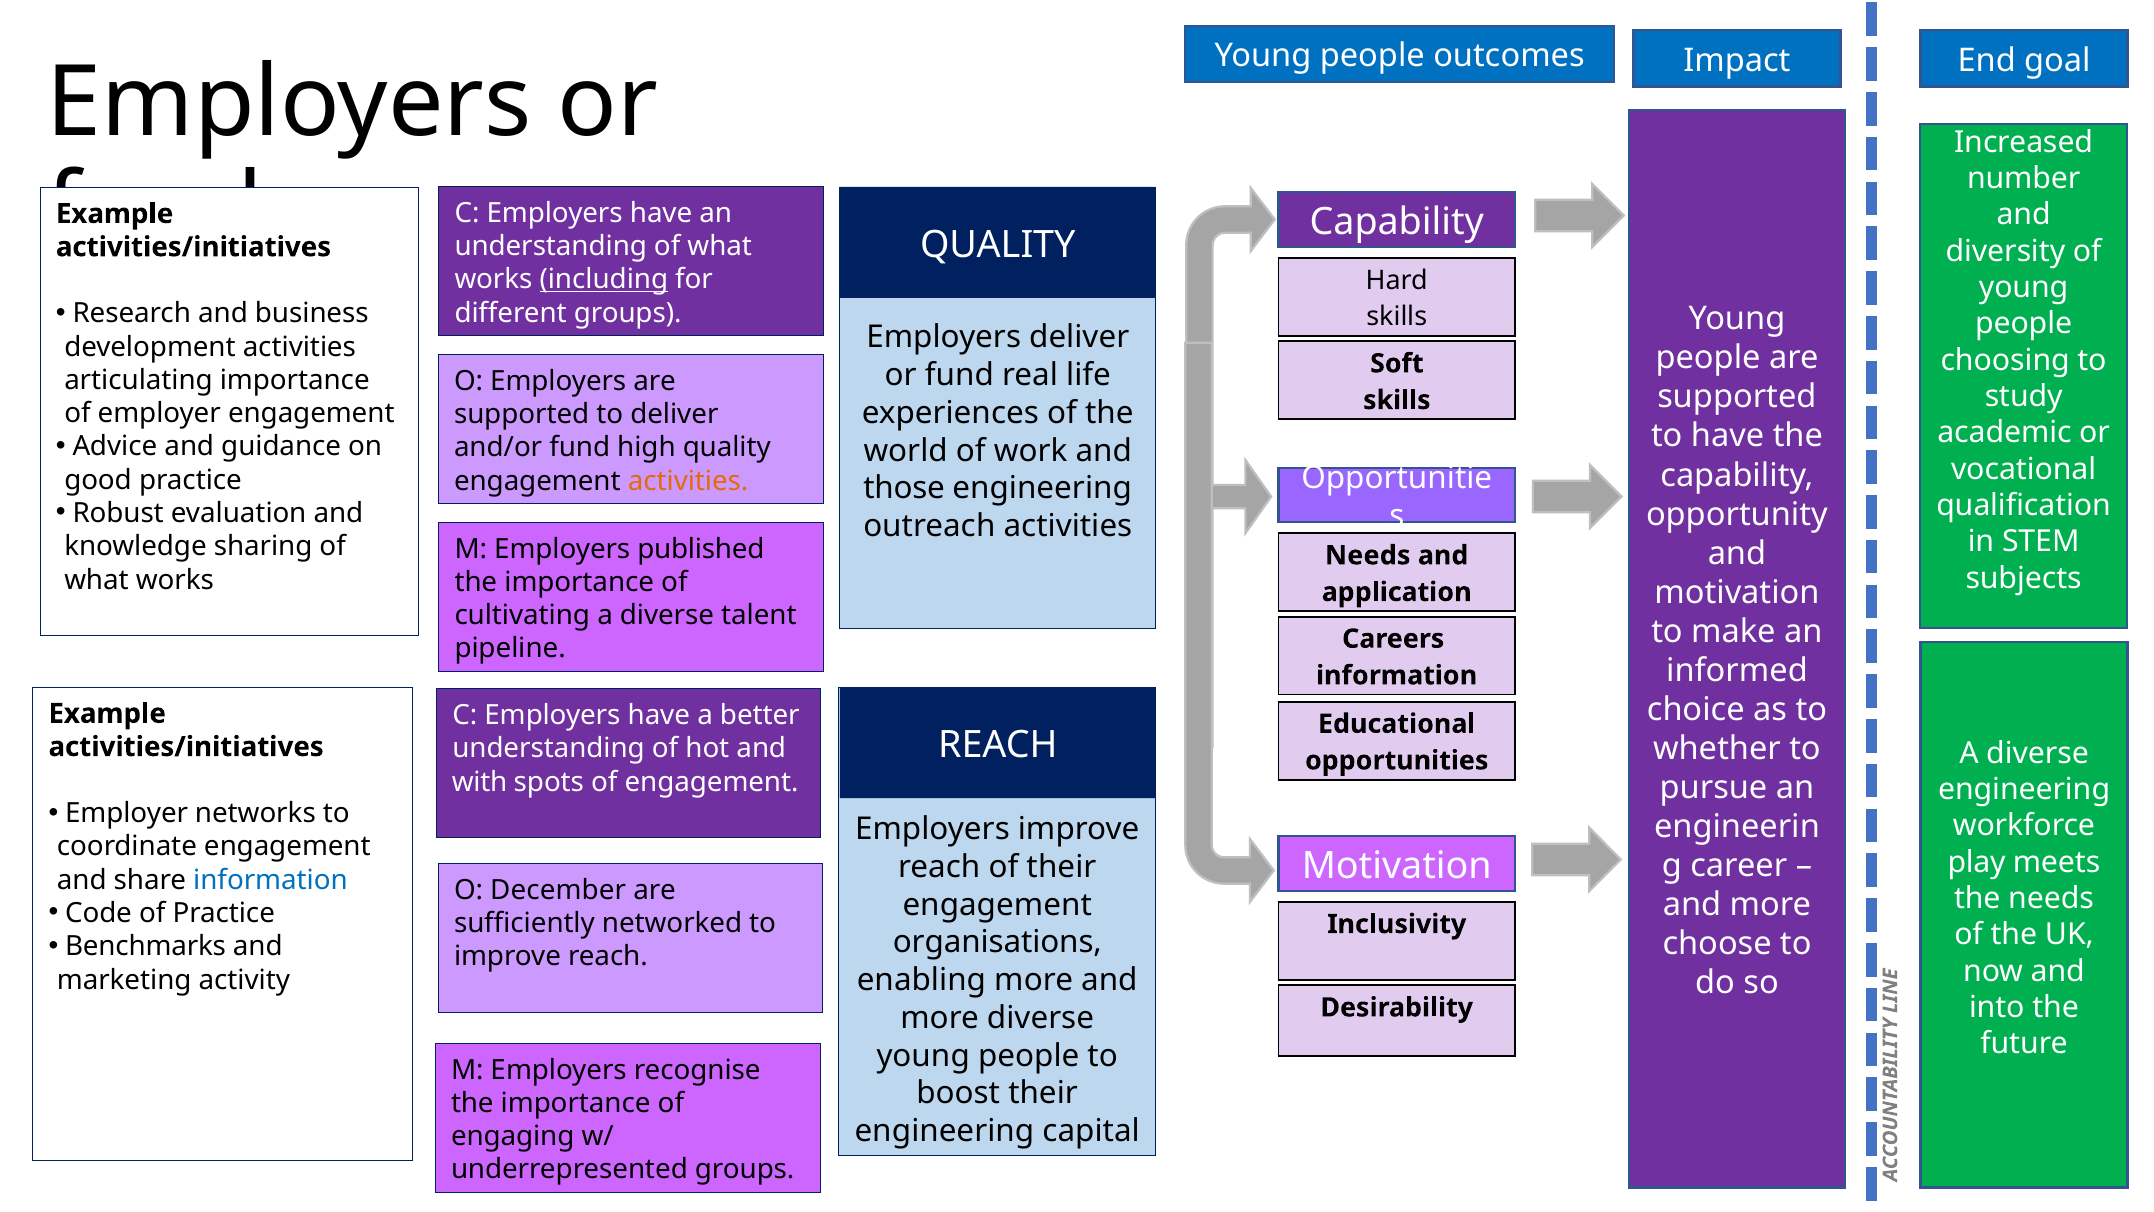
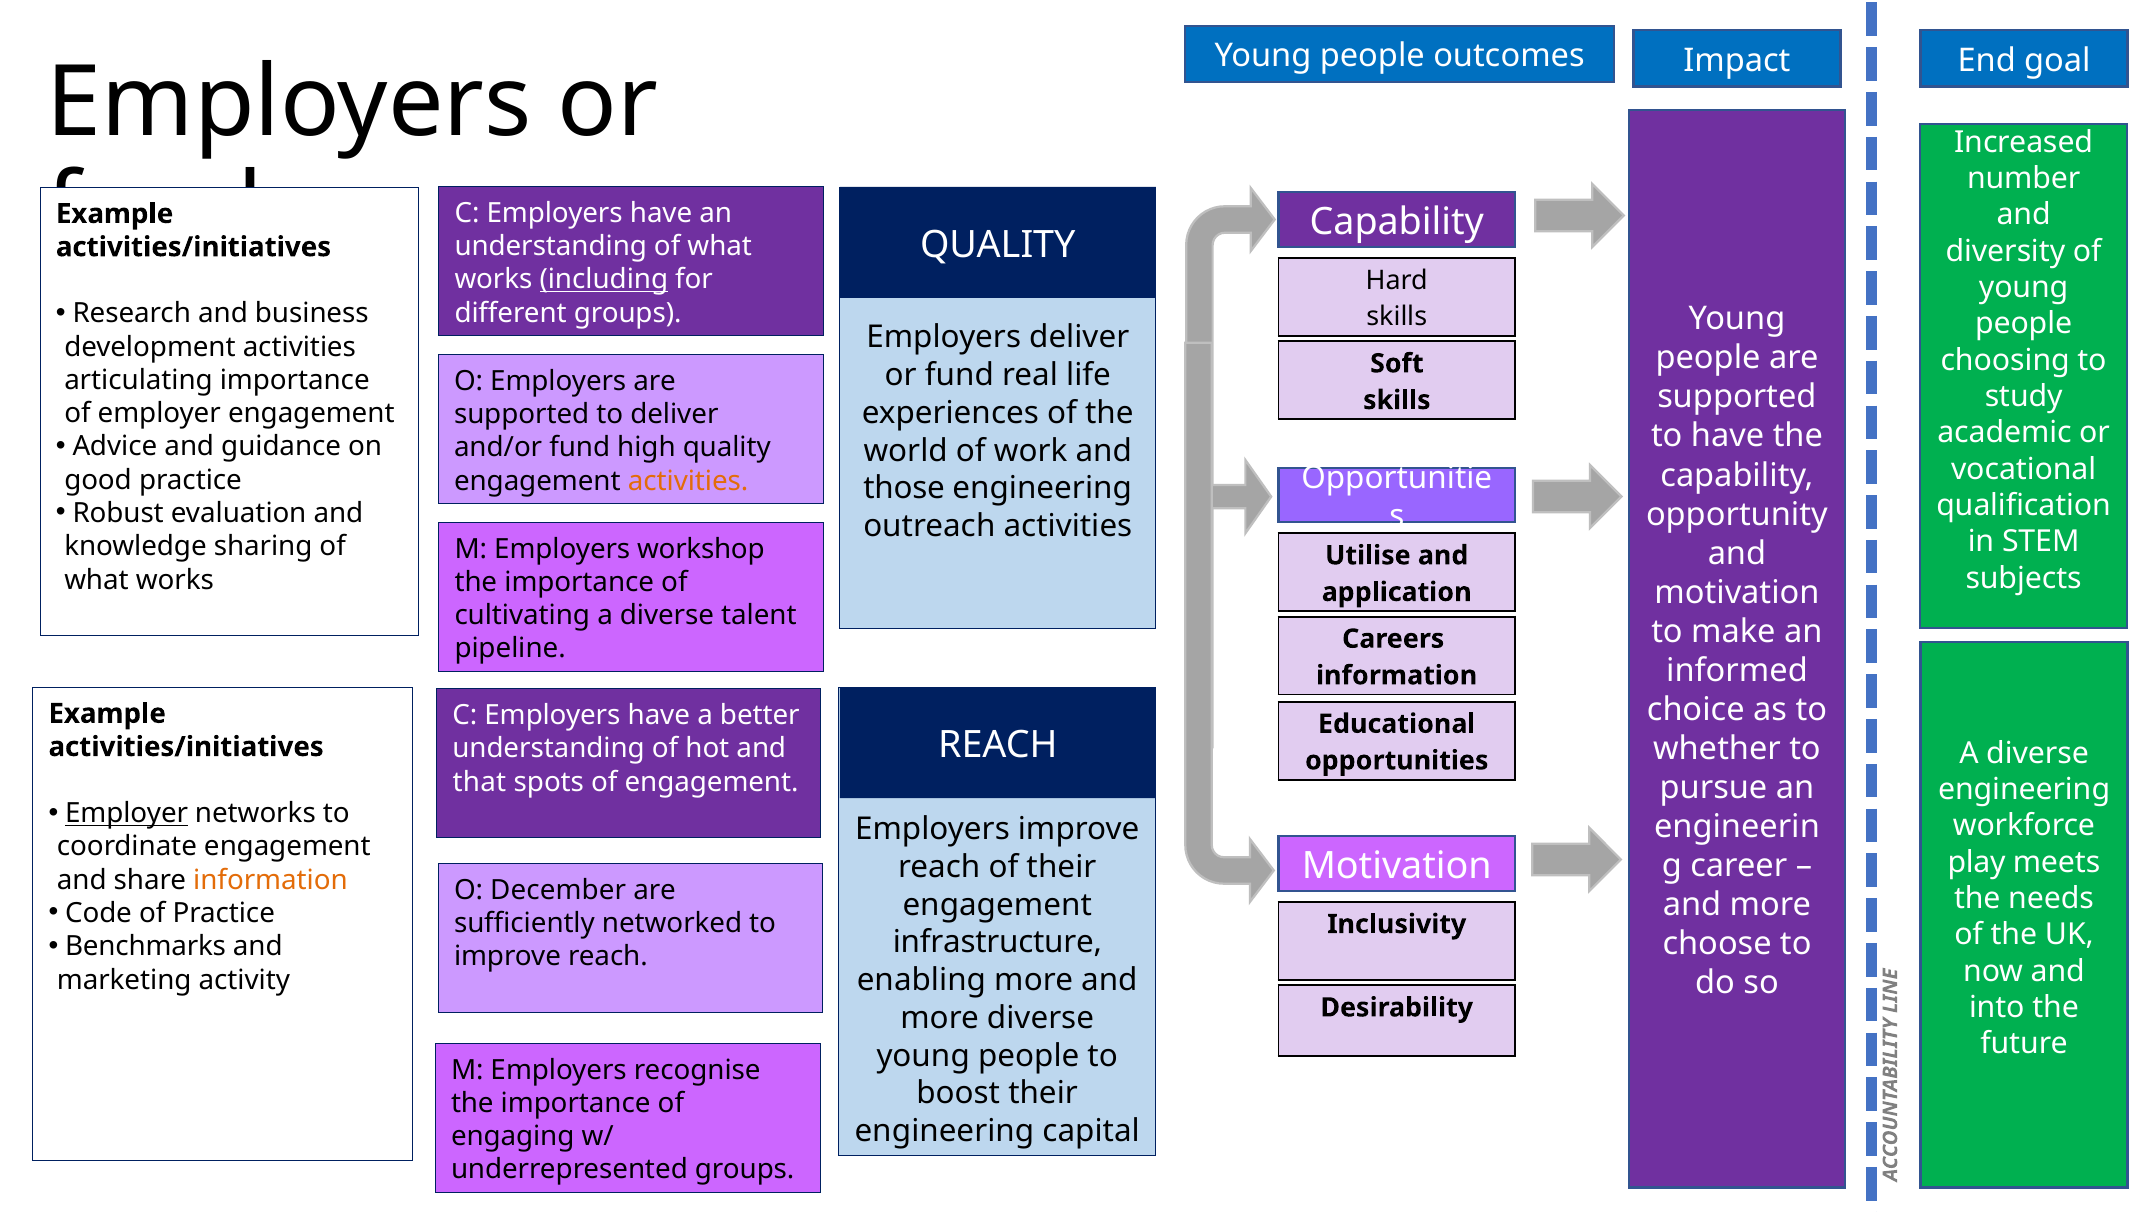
published: published -> workshop (701, 549)
Needs: Needs -> Utilise (1368, 555)
with: with -> that (479, 782)
Employer underline: none -> present (127, 813)
information colour: blue -> orange (271, 880)
organisations: organisations -> infrastructure (997, 942)
